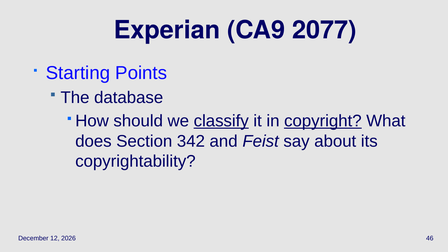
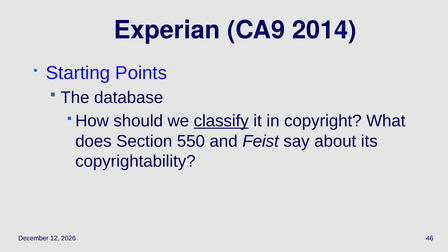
2077: 2077 -> 2014 (324, 30)
copyright underline: present -> none (323, 121)
342: 342 -> 550 (191, 141)
